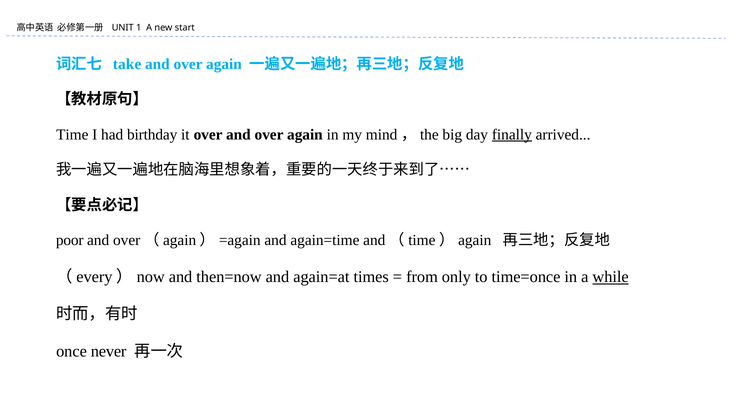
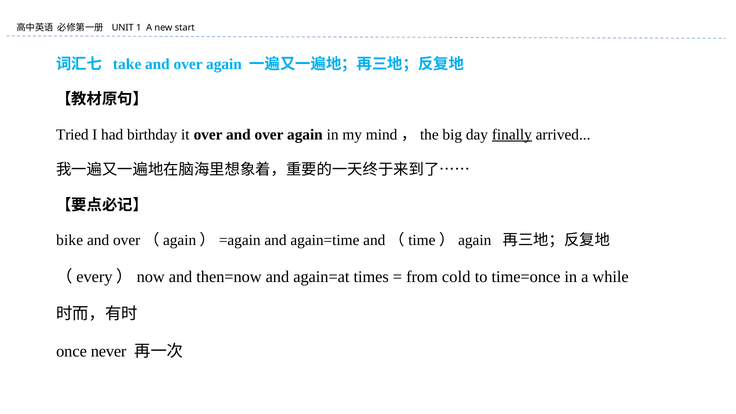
Time: Time -> Tried (72, 135)
poor: poor -> bike (70, 240)
only: only -> cold (456, 277)
while underline: present -> none (611, 277)
